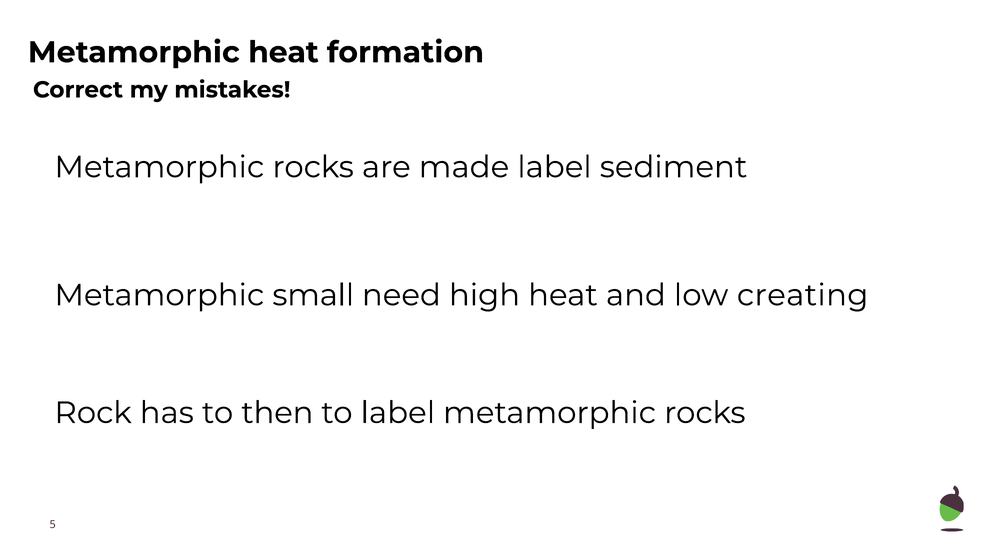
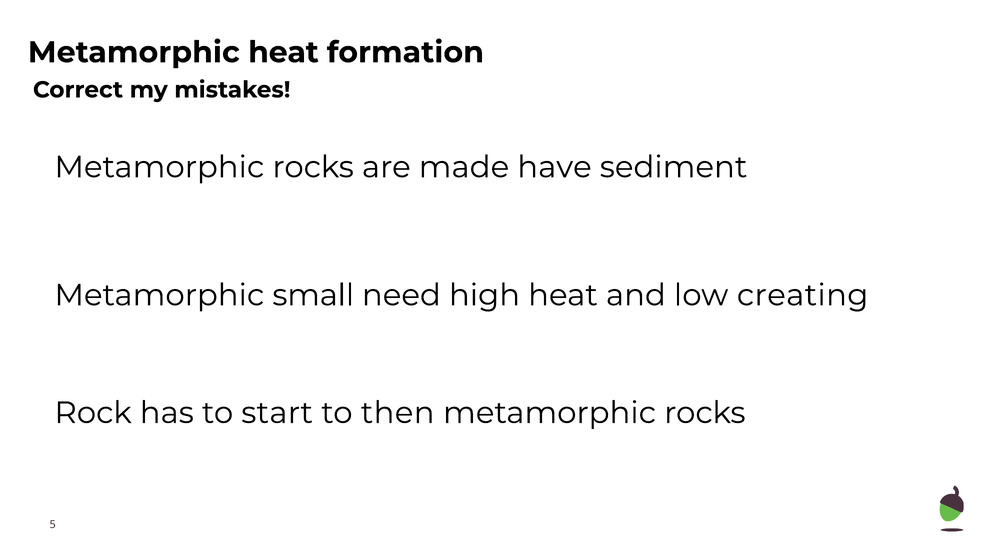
made label: label -> have (554, 167)
then: then -> start (277, 413)
to label: label -> then (398, 413)
